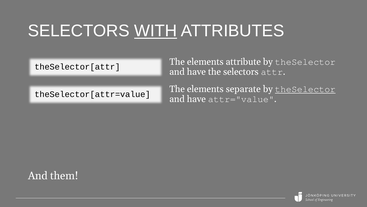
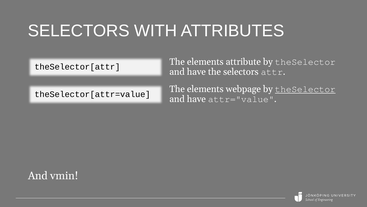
WITH underline: present -> none (156, 31)
separate: separate -> webpage (243, 89)
them: them -> vmin (64, 175)
